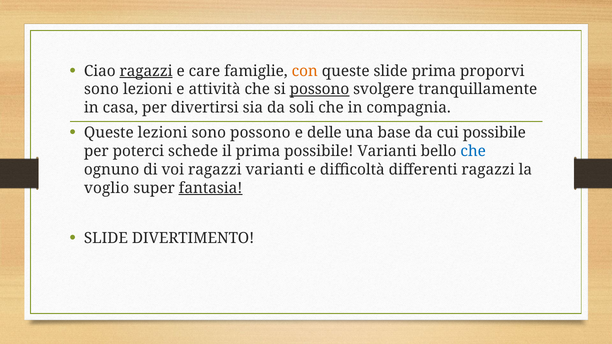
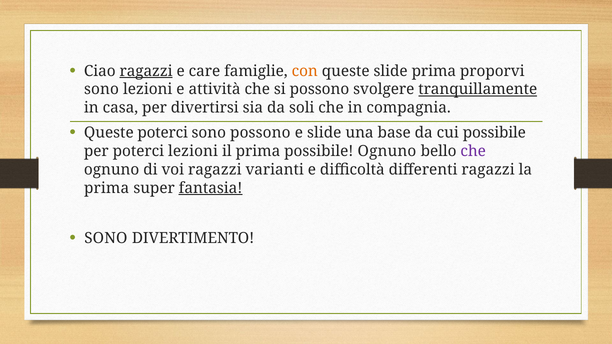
possono underline: present -> none (319, 89)
tranquillamente underline: none -> present (478, 89)
Queste lezioni: lezioni -> poterci (163, 133)
e delle: delle -> slide (324, 133)
poterci schede: schede -> lezioni (193, 151)
possibile Varianti: Varianti -> Ognuno (387, 151)
che colour: blue -> purple (473, 151)
voglio: voglio -> prima (107, 188)
SLIDE: SLIDE -> SONO (106, 239)
